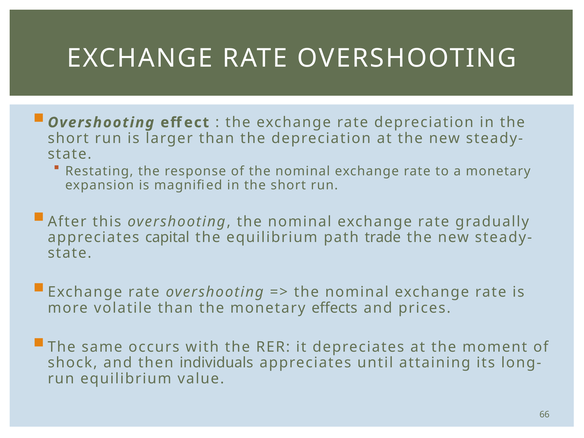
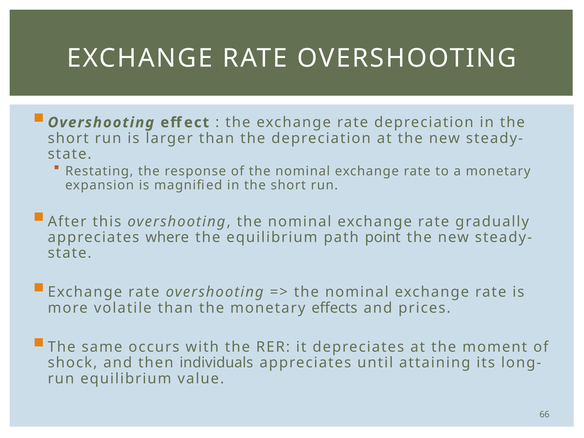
capital: capital -> where (167, 237)
trade: trade -> point (383, 237)
